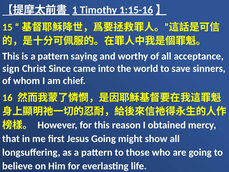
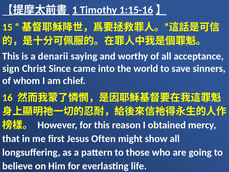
is a pattern: pattern -> denarii (53, 56)
Jesus Going: Going -> Often (104, 139)
